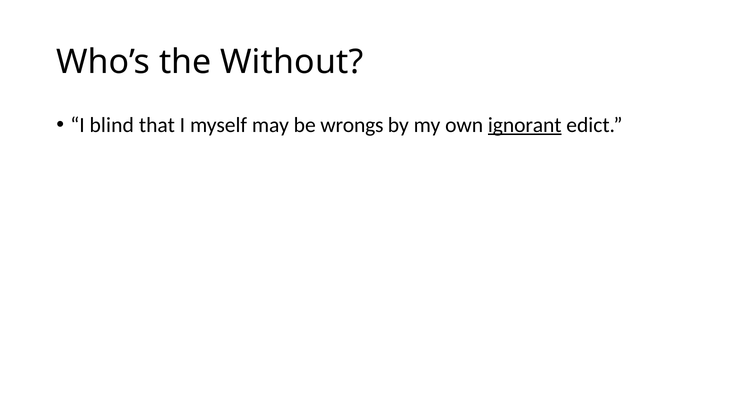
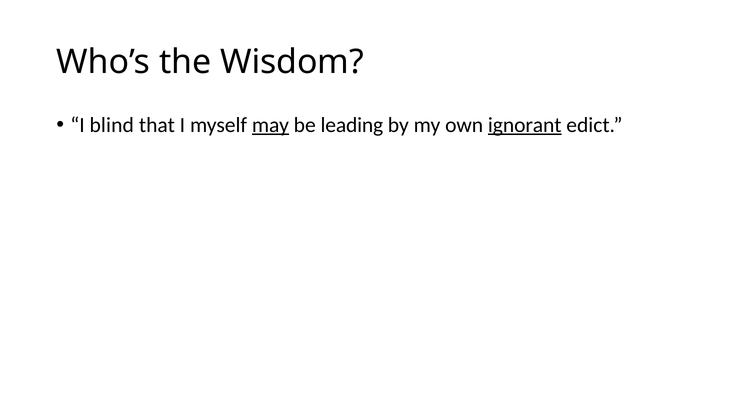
Without: Without -> Wisdom (292, 62)
may underline: none -> present (270, 125)
wrongs: wrongs -> leading (352, 125)
